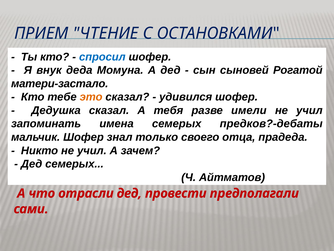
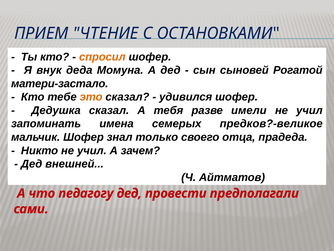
спросил colour: blue -> orange (102, 57)
предков?-дебаты: предков?-дебаты -> предков?-великое (271, 124)
Дед семерых: семерых -> внешней (74, 164)
отрасли: отрасли -> педагогу (86, 193)
